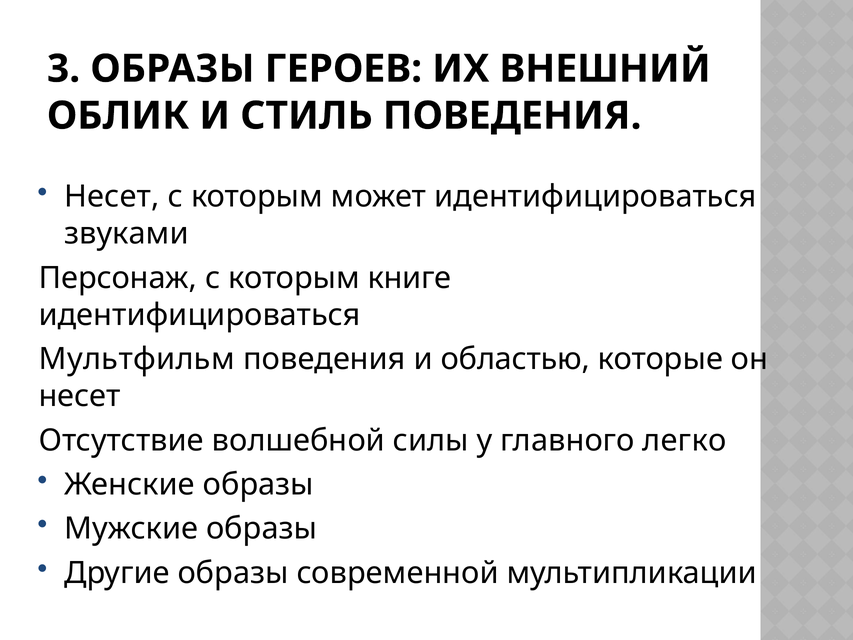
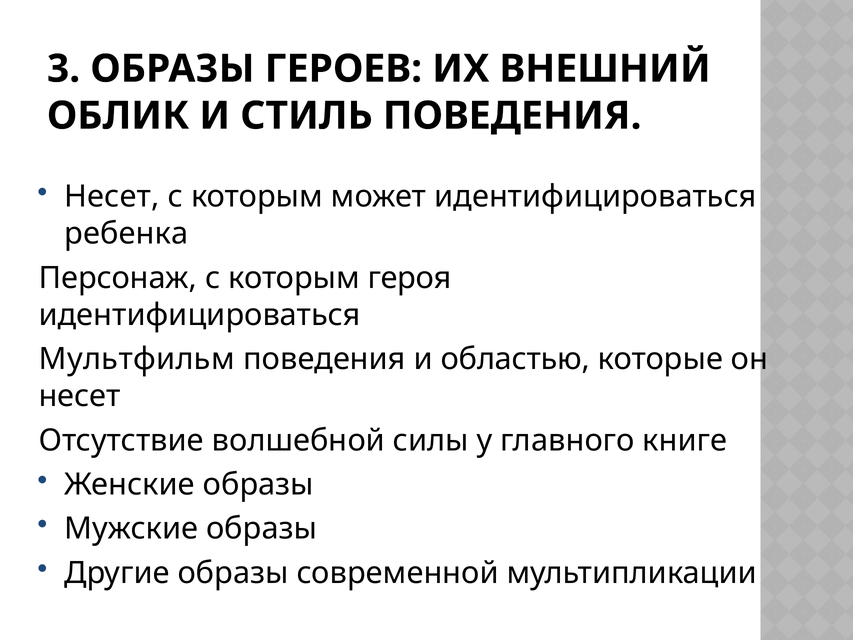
звуками: звуками -> ребенка (126, 234)
книге: книге -> героя (410, 278)
легко: легко -> книге (685, 440)
